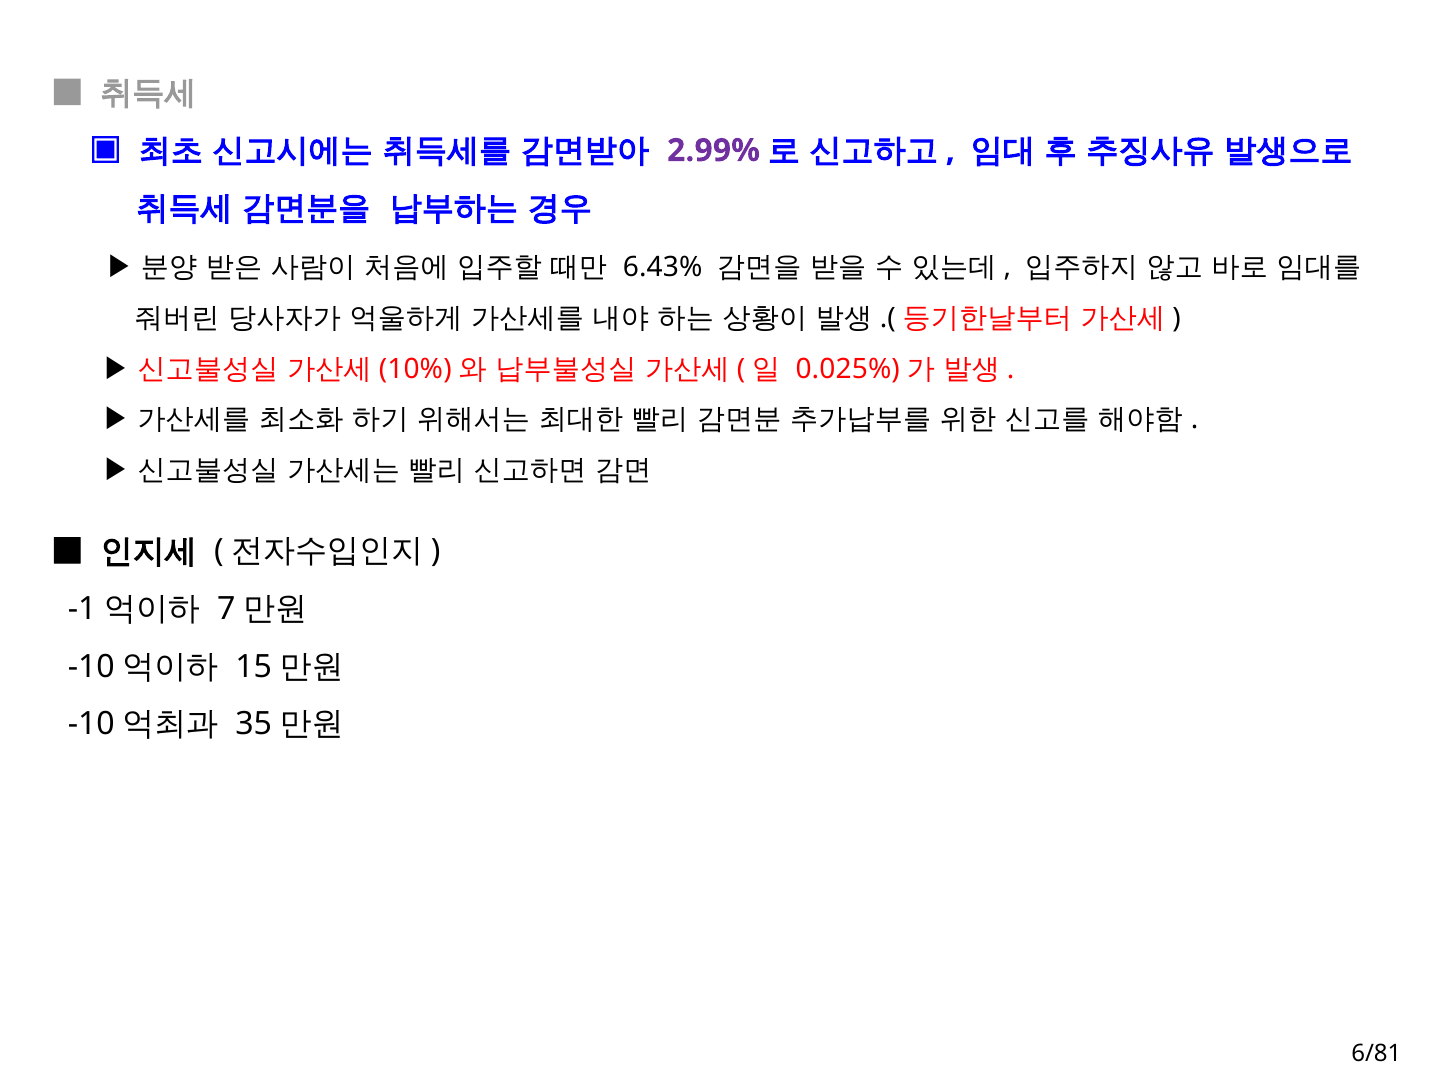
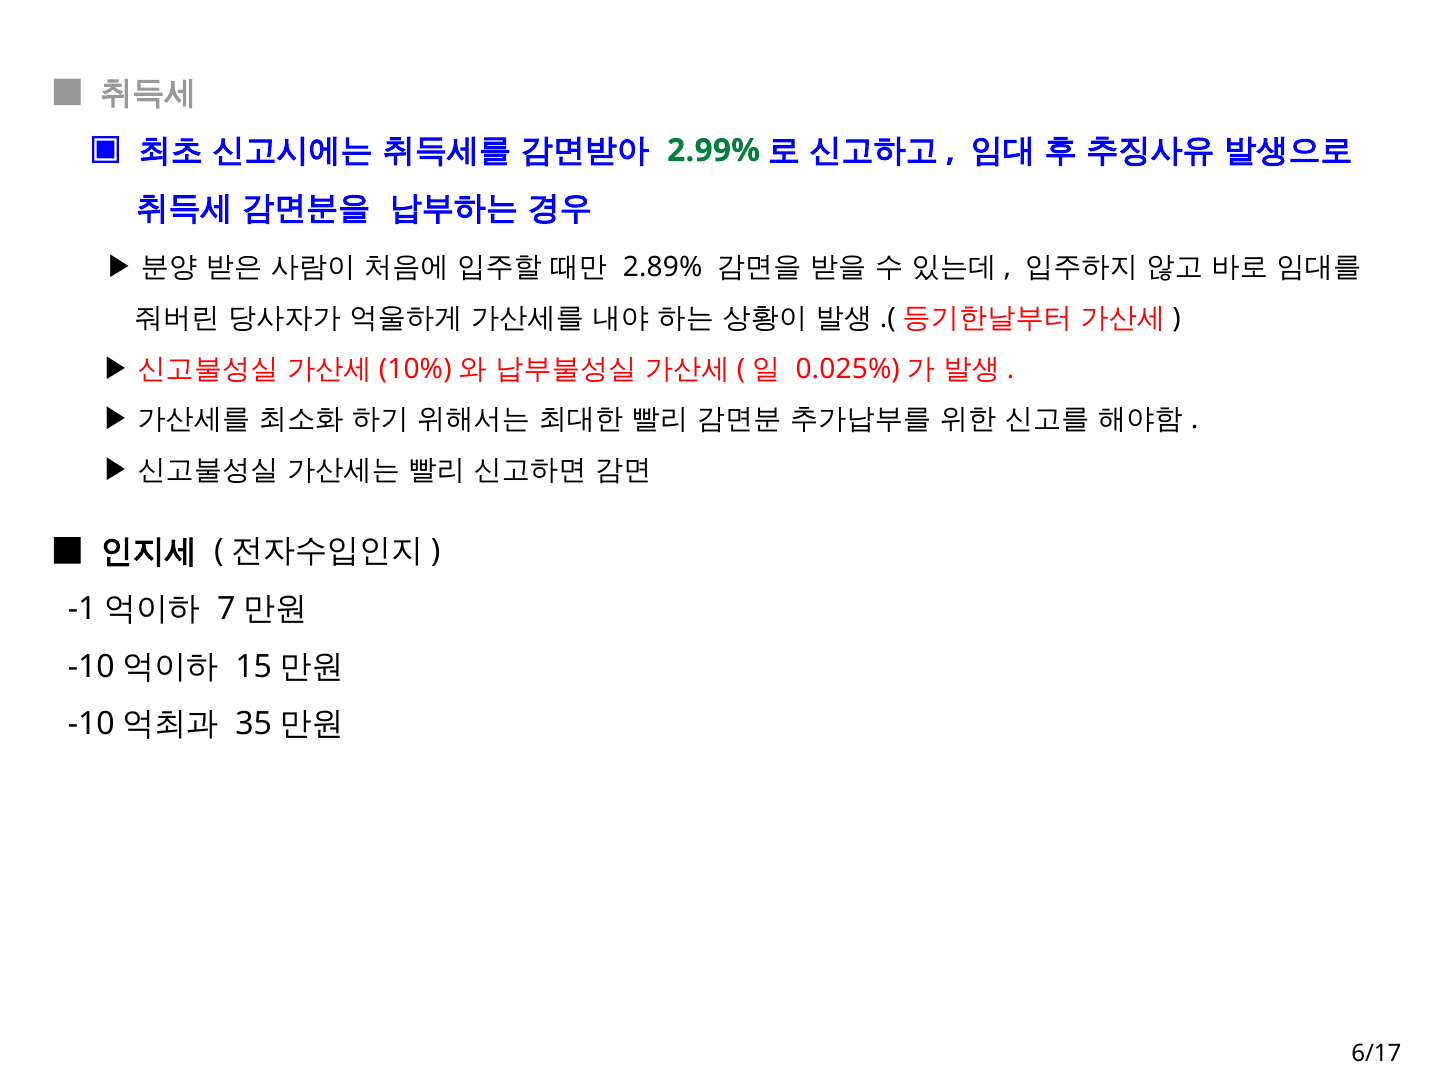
2.99% colour: purple -> green (714, 150)
6.43%: 6.43% -> 2.89% (663, 267)
6/81: 6/81 -> 6/17 (1376, 1054)
